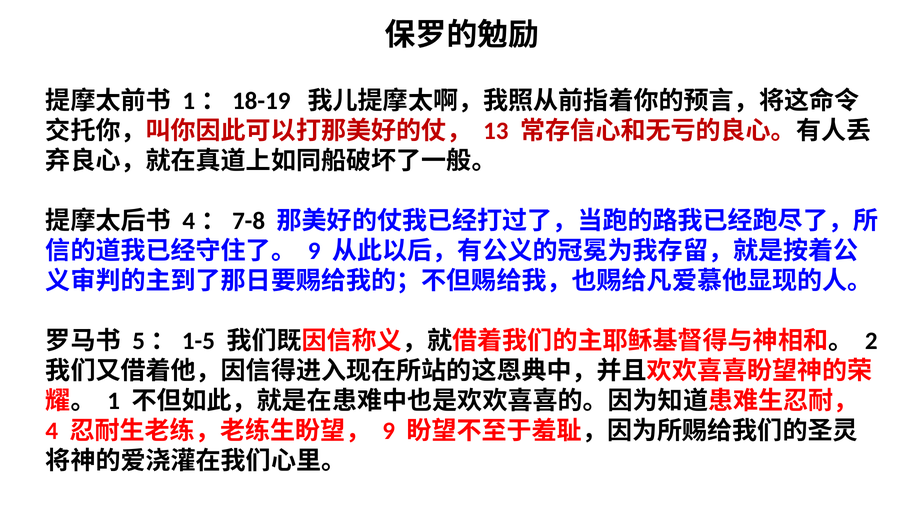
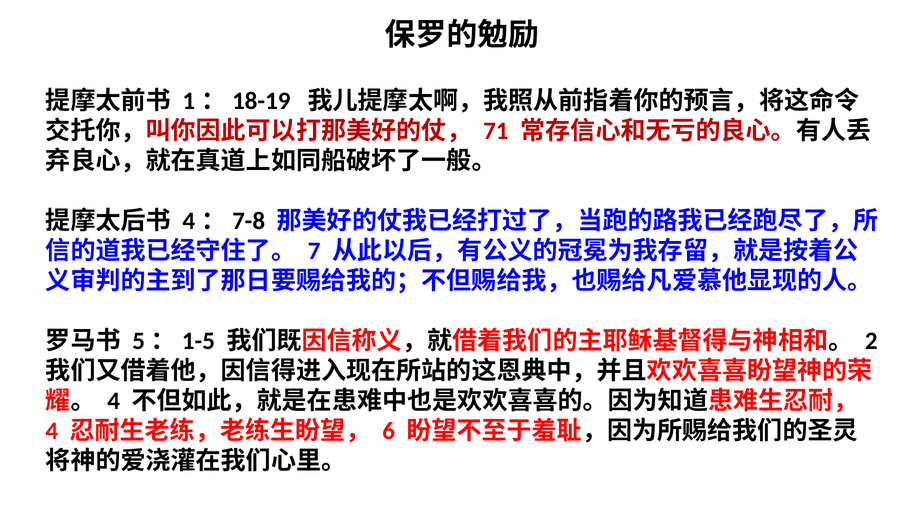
13: 13 -> 71 (496, 131)
9: 9 -> 7 (314, 251)
1: 1 -> 4 (114, 401)
9: 9 -> 6 (389, 431)
